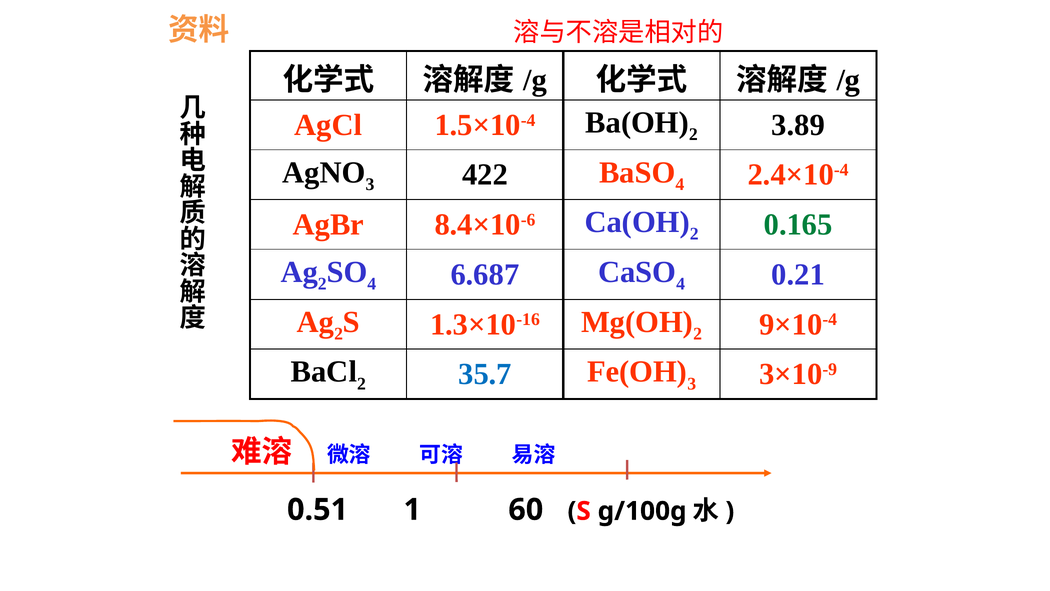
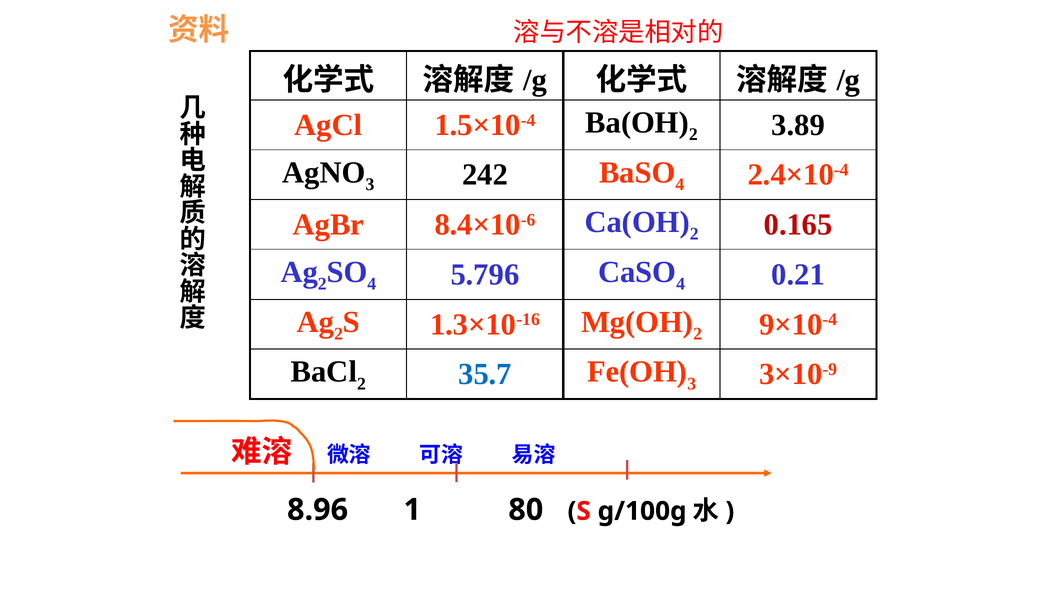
422: 422 -> 242 (485, 175)
0.165 colour: green -> red (798, 224)
6.687: 6.687 -> 5.796 (485, 274)
0.51: 0.51 -> 8.96 (318, 509)
60: 60 -> 80 (526, 509)
